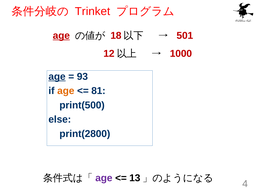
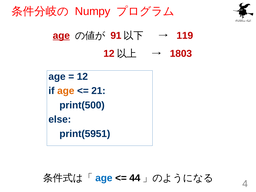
Trinket: Trinket -> Numpy (93, 11)
18: 18 -> 91 (116, 36)
501: 501 -> 119 (185, 36)
1000: 1000 -> 1803 (181, 54)
age underline: present -> none (57, 77)
93: 93 -> 12 (82, 77)
81: 81 -> 21 (98, 91)
print(2800: print(2800 -> print(5951 (85, 134)
age colour: purple -> blue (104, 178)
13: 13 -> 44 (135, 178)
